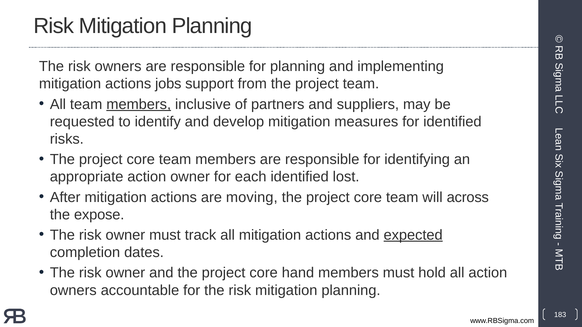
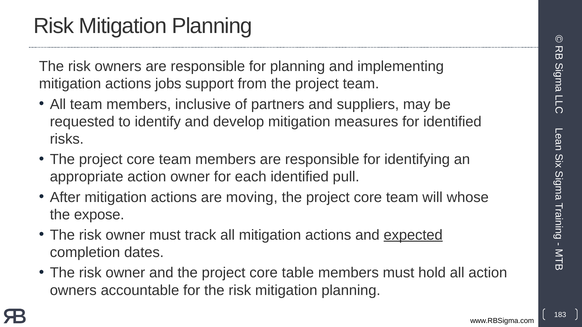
members underline: present -> none (139, 104)
lost: lost -> pull (346, 177)
across: across -> whose (468, 197)
hand: hand -> table (298, 273)
